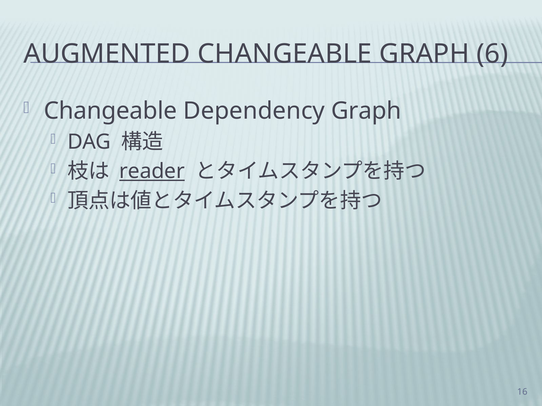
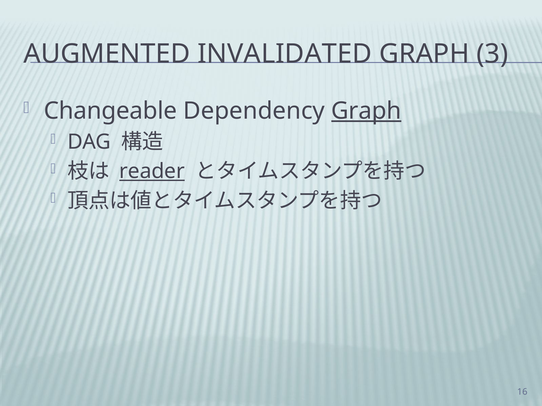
AUGMENTED CHANGEABLE: CHANGEABLE -> INVALIDATED (285, 54)
6: 6 -> 3 (492, 54)
Graph underline: none -> present (366, 111)
